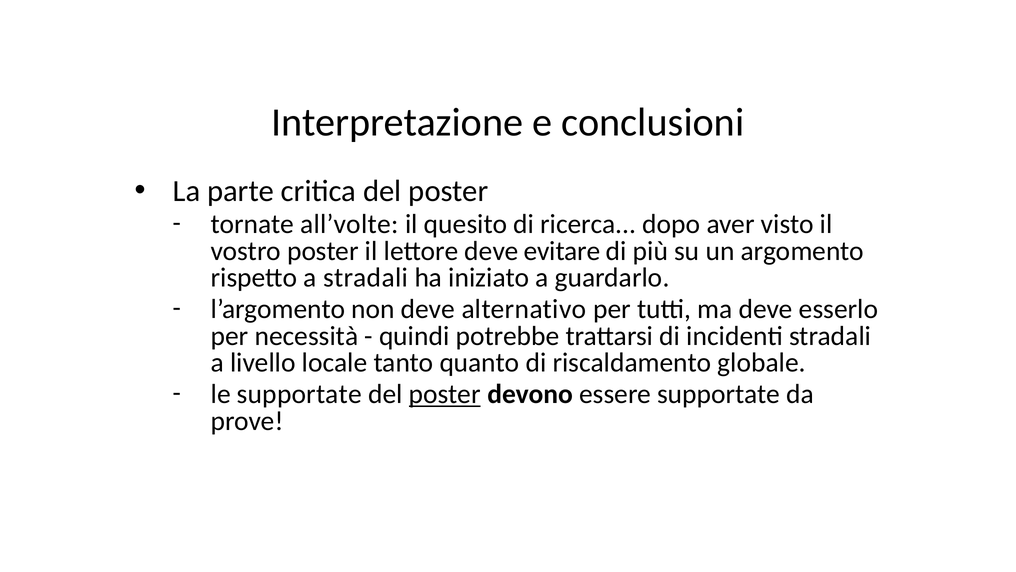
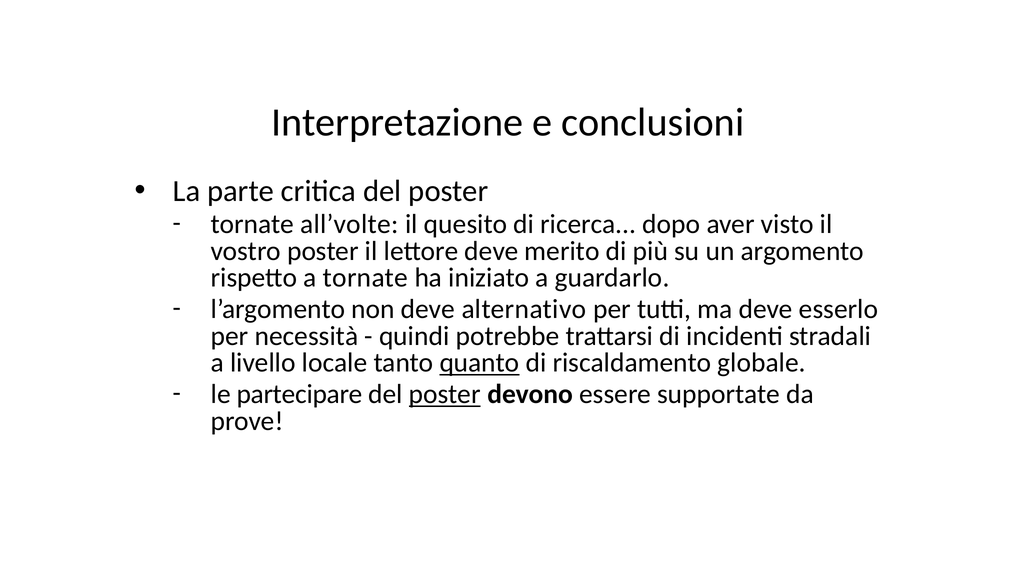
evitare: evitare -> merito (562, 251)
a stradali: stradali -> tornate (365, 278)
quanto underline: none -> present (480, 363)
le supportate: supportate -> partecipare (300, 394)
